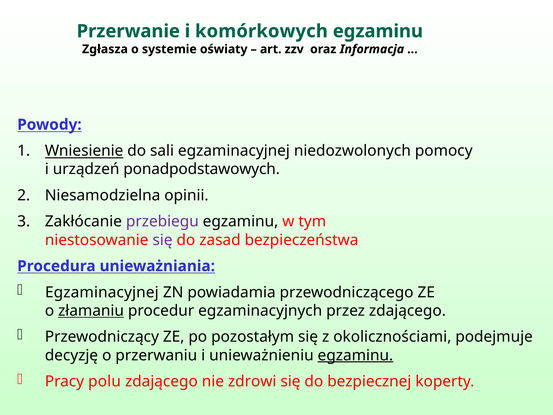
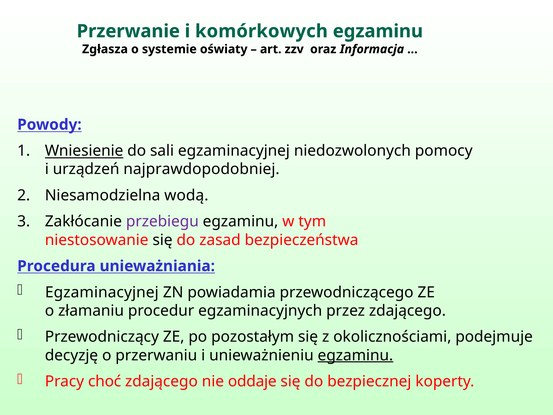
ponadpodstawowych: ponadpodstawowych -> najprawdopodobniej (202, 169)
opinii: opinii -> wodą (186, 195)
się colour: purple -> black (163, 240)
złamaniu underline: present -> none (91, 311)
polu: polu -> choć (105, 381)
zdrowi: zdrowi -> oddaje (252, 381)
